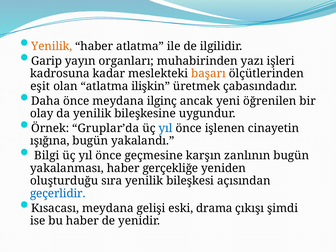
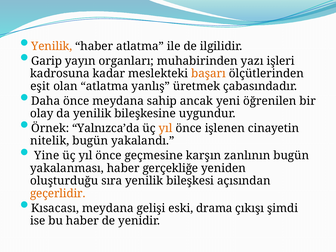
ilişkin: ilişkin -> yanlış (151, 86)
ilginç: ilginç -> sahip (162, 101)
Gruplar’da: Gruplar’da -> Yalnızca’da (106, 128)
yıl colour: blue -> orange (166, 128)
ışığına: ışığına -> nitelik (50, 141)
Bilgi: Bilgi -> Yine (47, 156)
geçerlidir colour: blue -> orange (58, 193)
